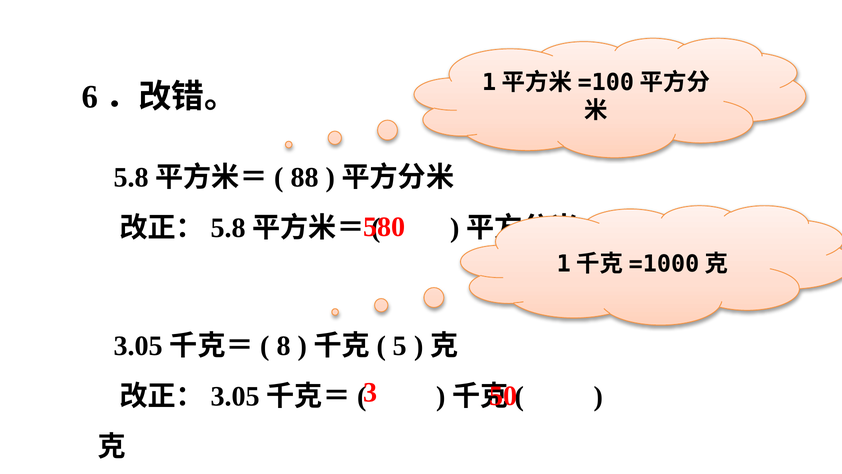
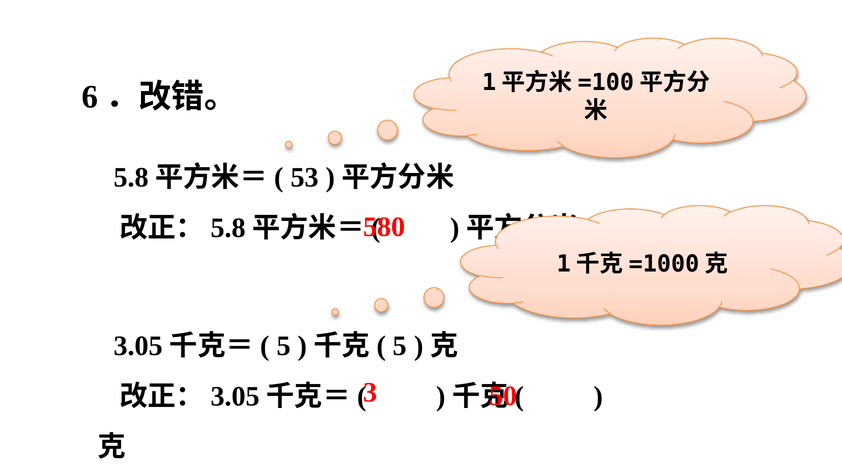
88: 88 -> 53 (305, 177)
8: 8 -> 5 (284, 346)
